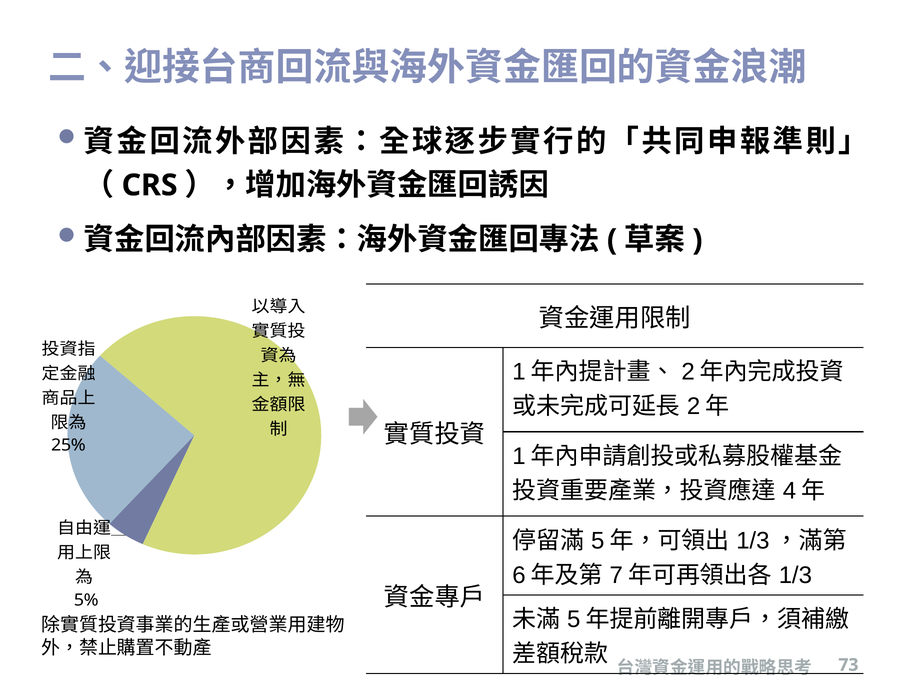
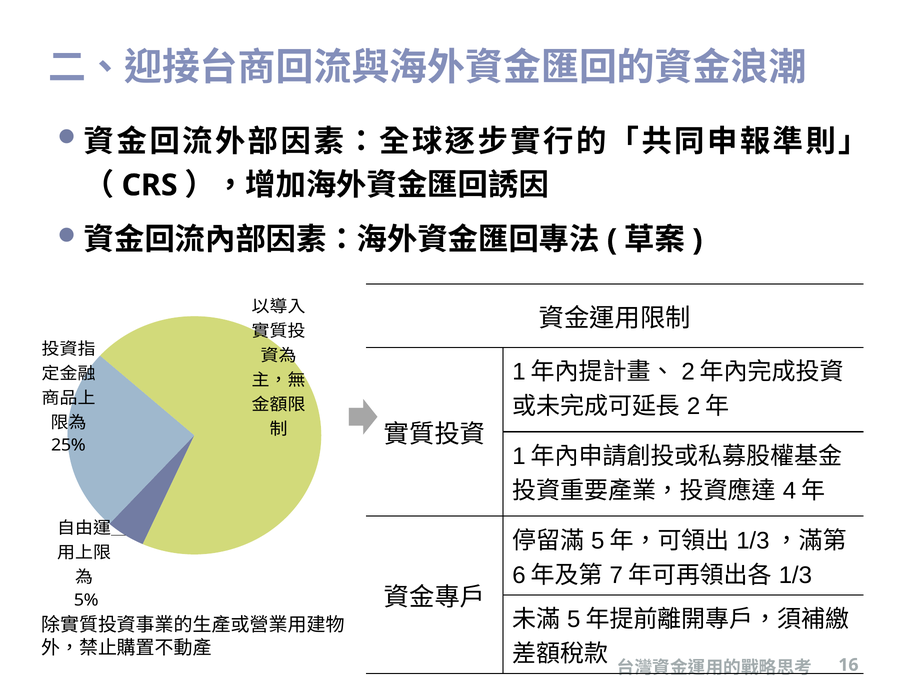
73: 73 -> 16 (848, 664)
